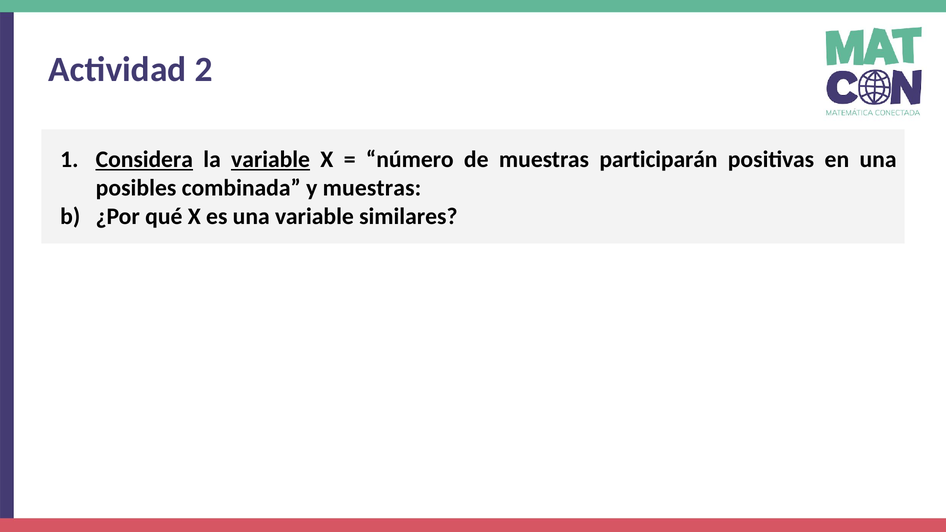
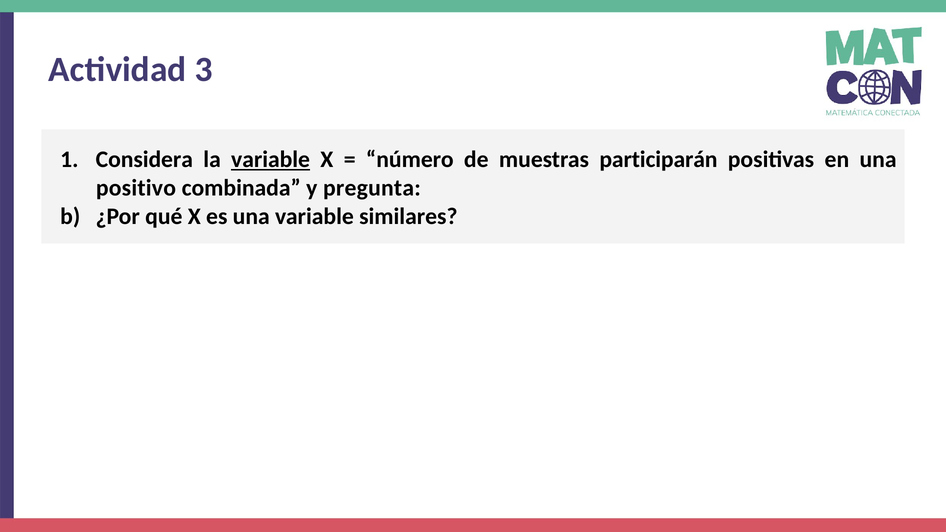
2: 2 -> 3 (204, 70)
Considera underline: present -> none (144, 160)
posibles: posibles -> positivo (136, 188)
y muestras: muestras -> pregunta (372, 188)
